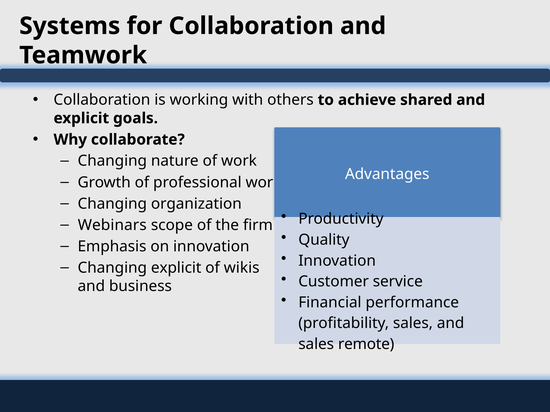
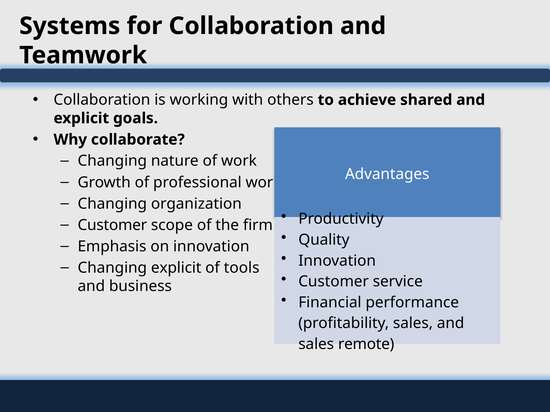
Webinars: Webinars -> Customer (112, 225)
wikis: wikis -> tools (242, 268)
